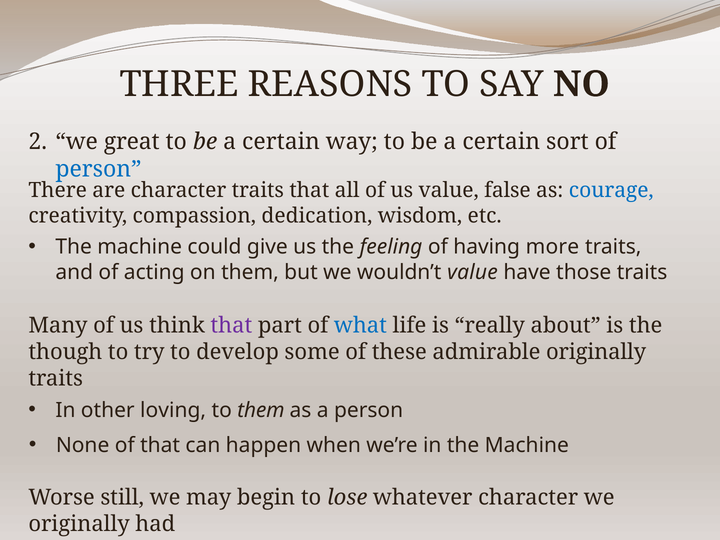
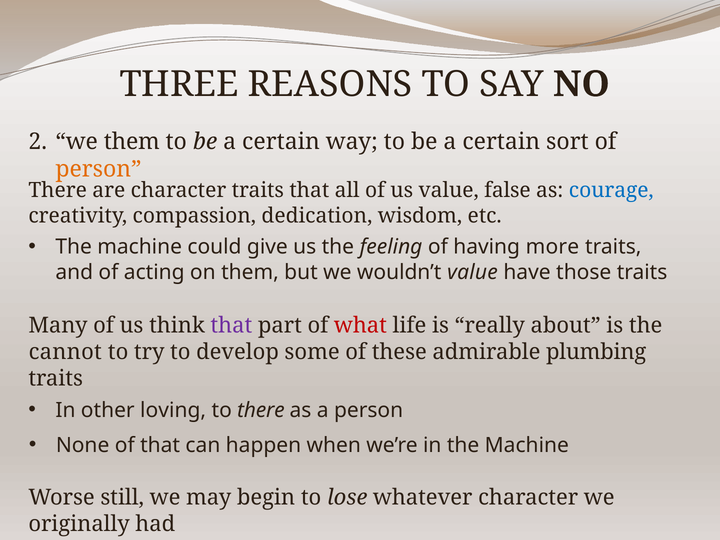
we great: great -> them (132, 142)
person colour: blue -> orange (98, 169)
what colour: blue -> red (360, 326)
though: though -> cannot (65, 352)
admirable originally: originally -> plumbing (596, 352)
to them: them -> there (261, 410)
